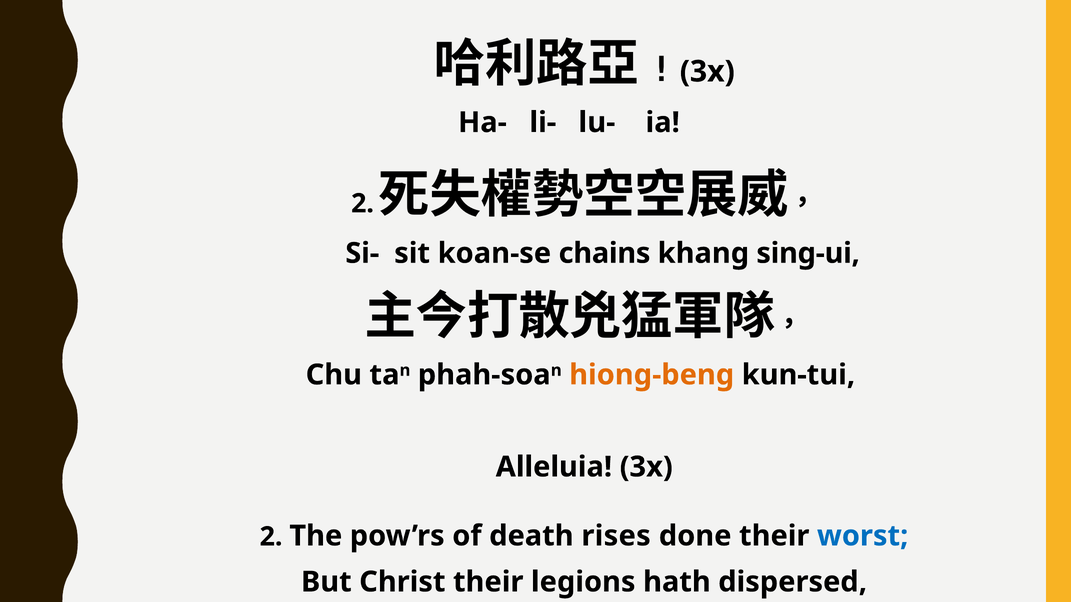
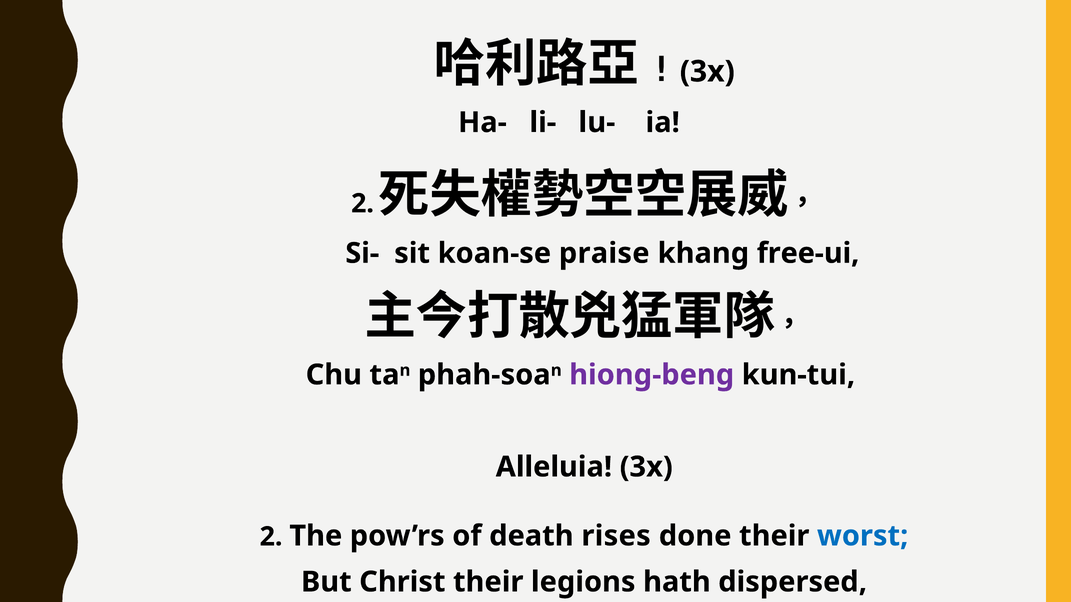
chains: chains -> praise (604, 253)
sing-ui: sing-ui -> free-ui (808, 253)
hiong-beng colour: orange -> purple (652, 375)
